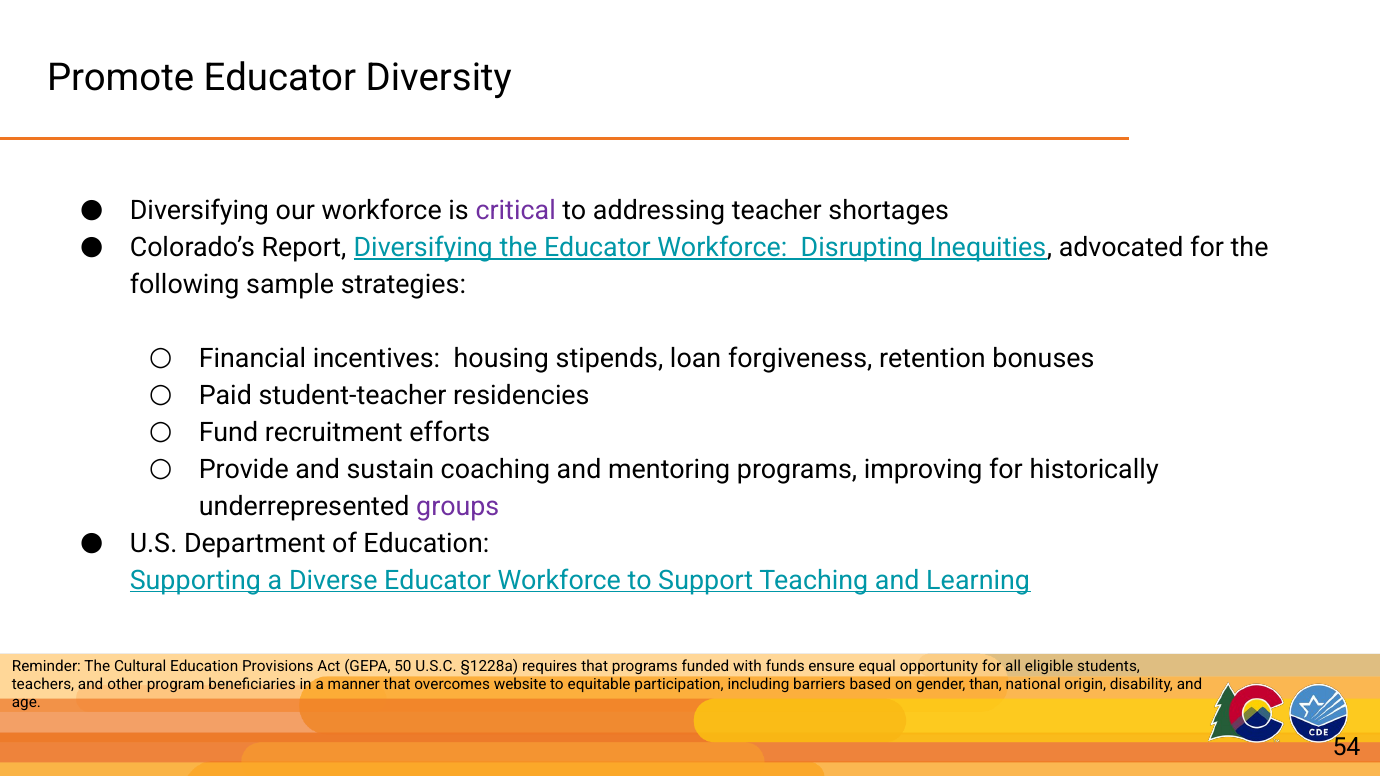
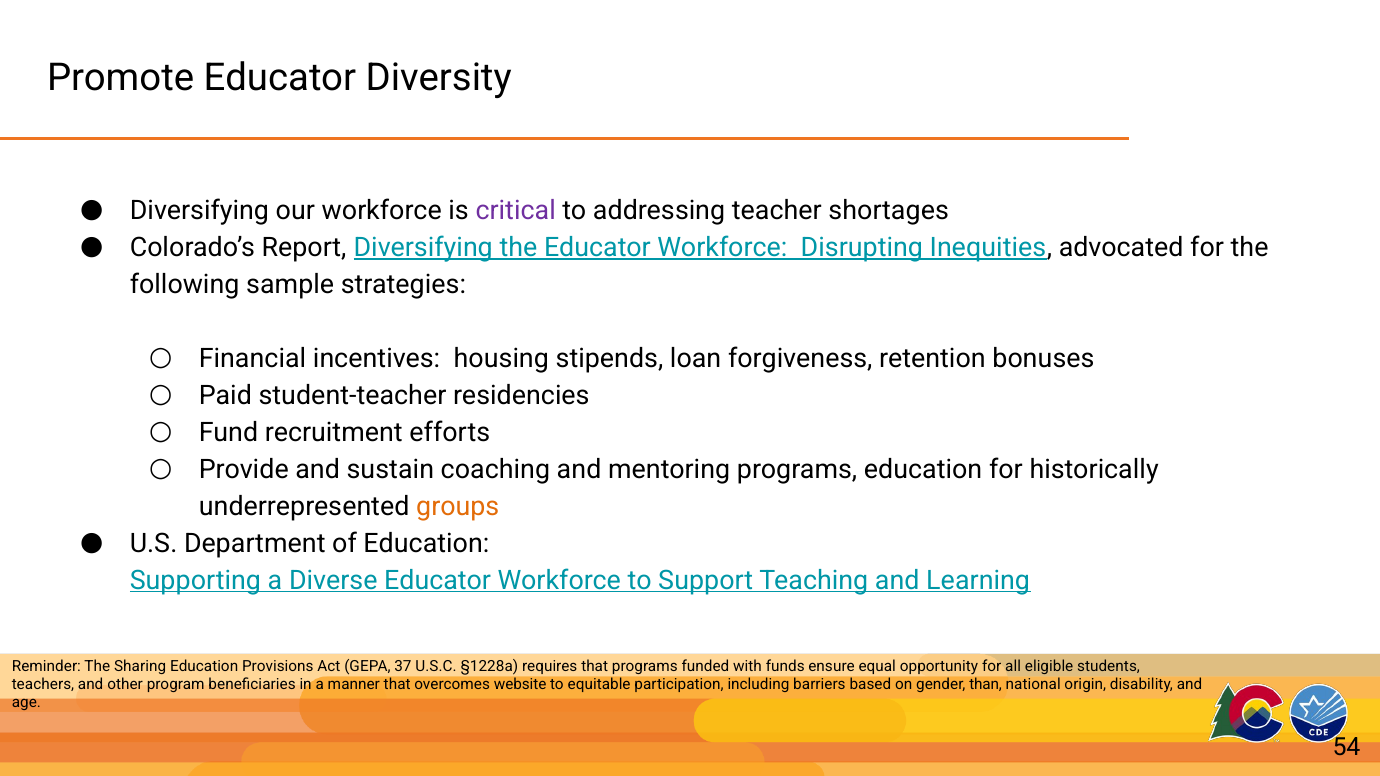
programs improving: improving -> education (923, 469)
groups colour: purple -> orange (458, 506)
Cultural: Cultural -> Sharing (140, 666)
50: 50 -> 37 (403, 666)
